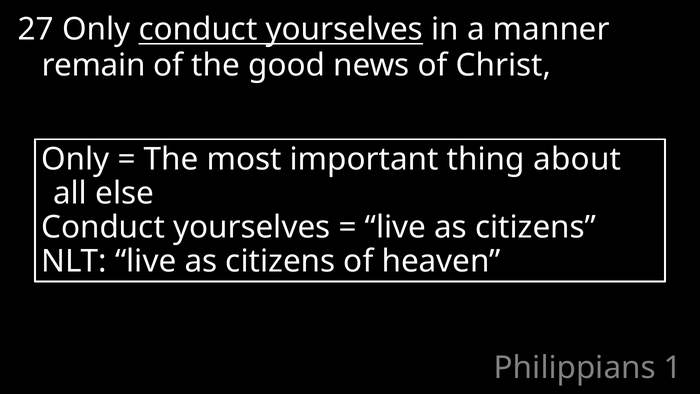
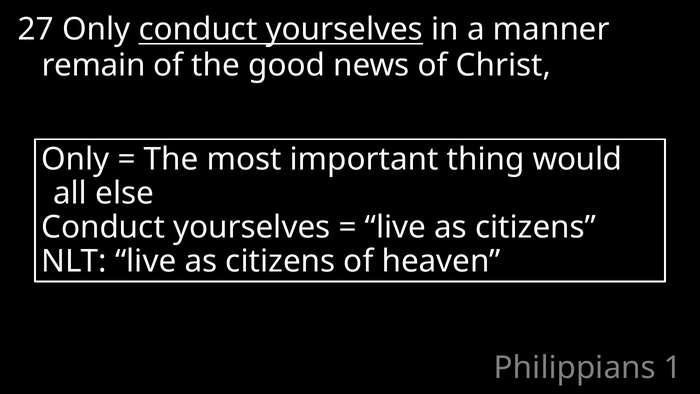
about: about -> would (577, 159)
